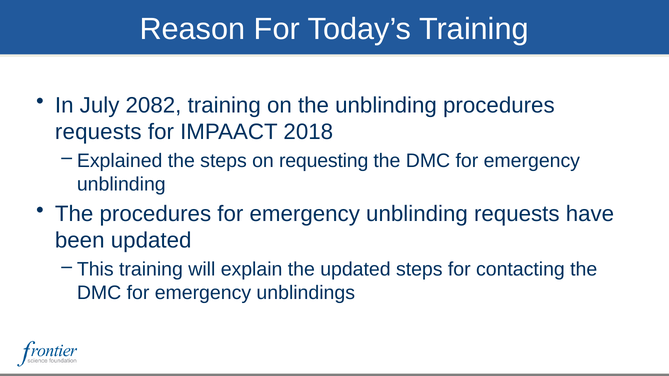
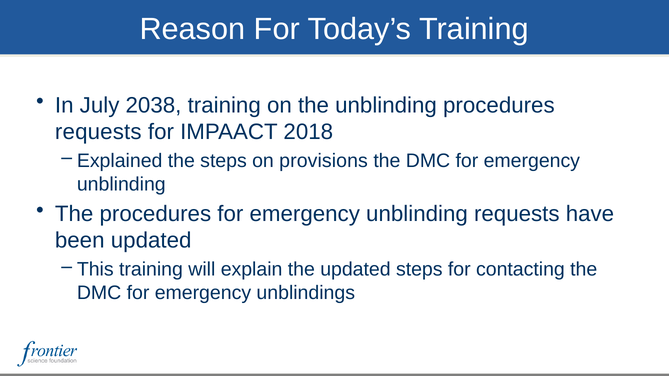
2082: 2082 -> 2038 (153, 105)
requesting: requesting -> provisions (324, 161)
